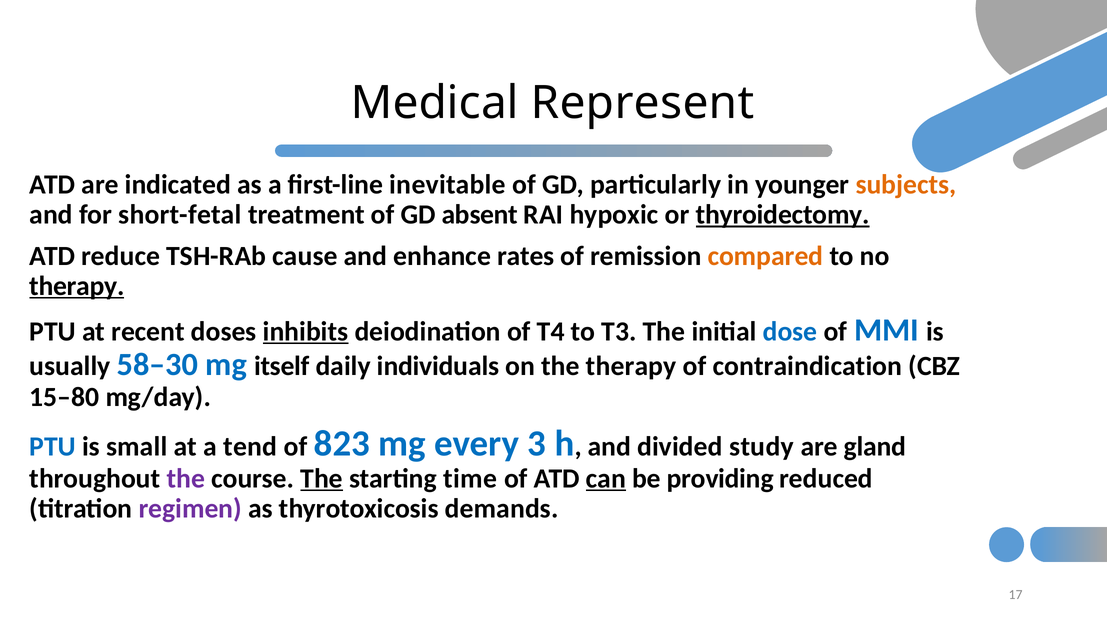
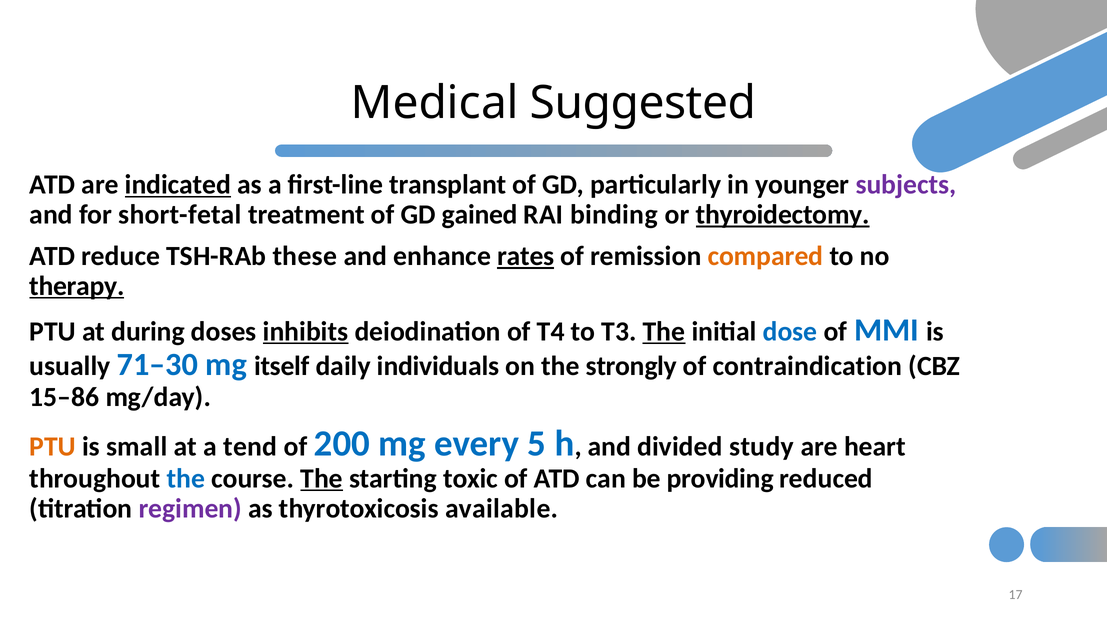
Represent: Represent -> Suggested (643, 103)
indicated underline: none -> present (178, 185)
inevitable: inevitable -> transplant (448, 185)
subjects colour: orange -> purple (906, 185)
absent: absent -> gained (480, 215)
hypoxic: hypoxic -> binding (614, 215)
cause: cause -> these (305, 256)
rates underline: none -> present (526, 256)
recent: recent -> during (148, 331)
The underline: none -> present (664, 331)
58–30: 58–30 -> 71–30 (157, 365)
the therapy: therapy -> strongly (631, 366)
15–80: 15–80 -> 15–86 (64, 397)
PTU colour: blue -> orange (53, 446)
823: 823 -> 200 (342, 443)
3: 3 -> 5 (537, 443)
gland: gland -> heart (875, 446)
the colour: purple -> blue (186, 478)
time: time -> toxic (471, 478)
can underline: present -> none (606, 478)
demands: demands -> available (502, 508)
